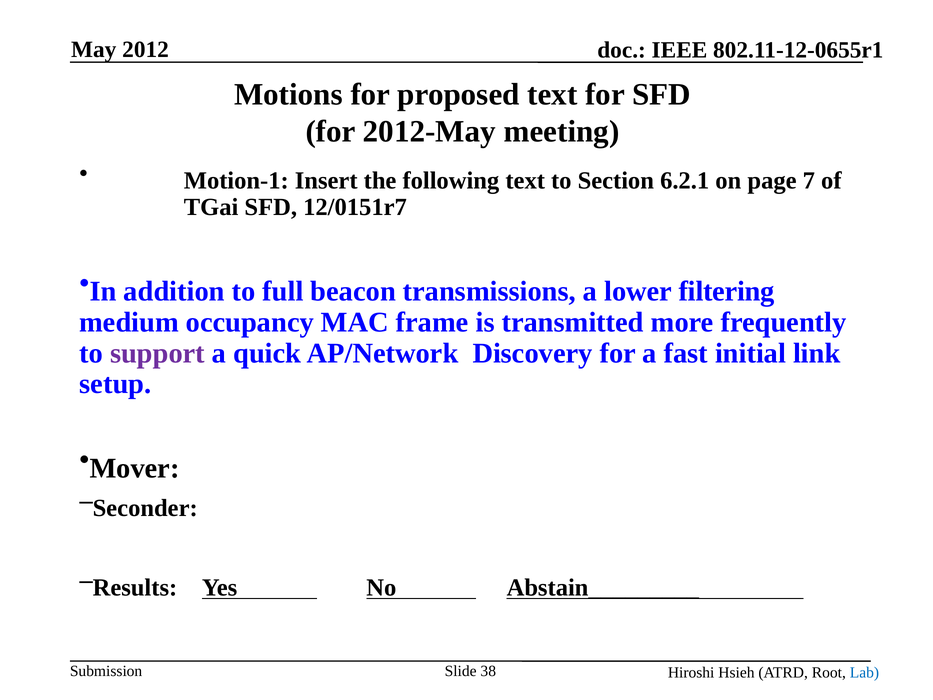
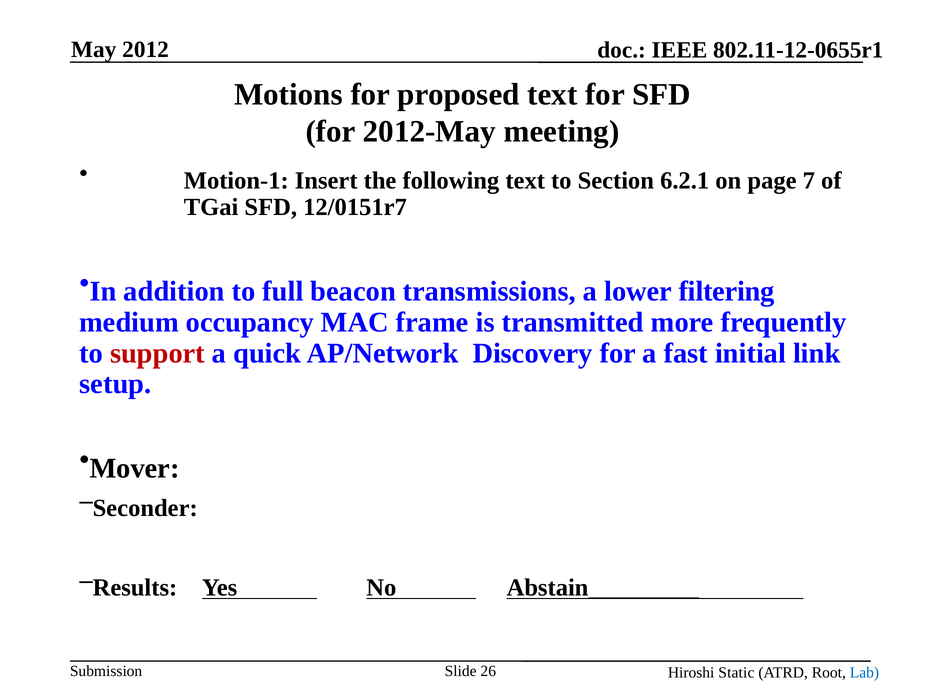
support colour: purple -> red (157, 353)
38: 38 -> 26 (488, 671)
Hsieh: Hsieh -> Static (736, 672)
